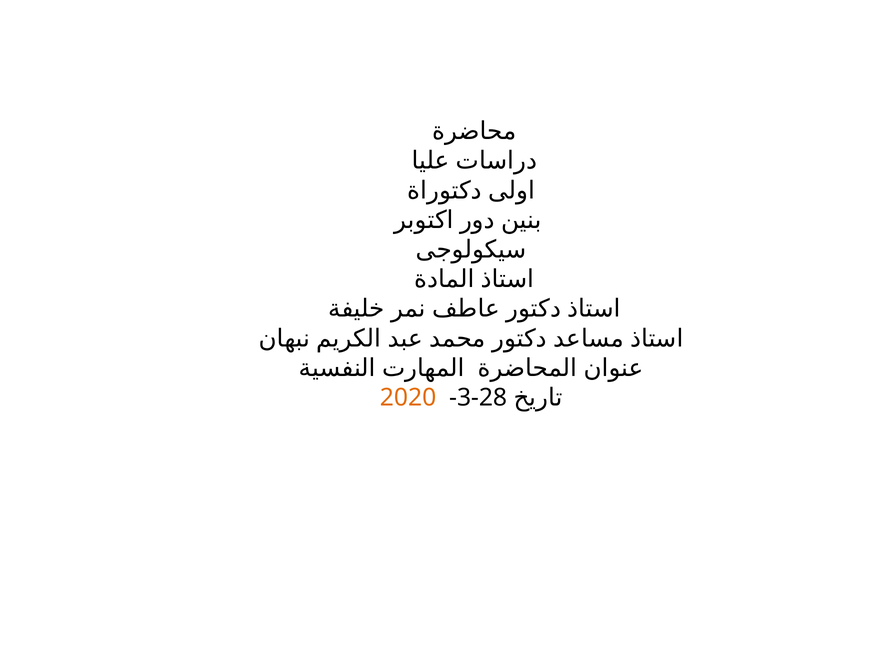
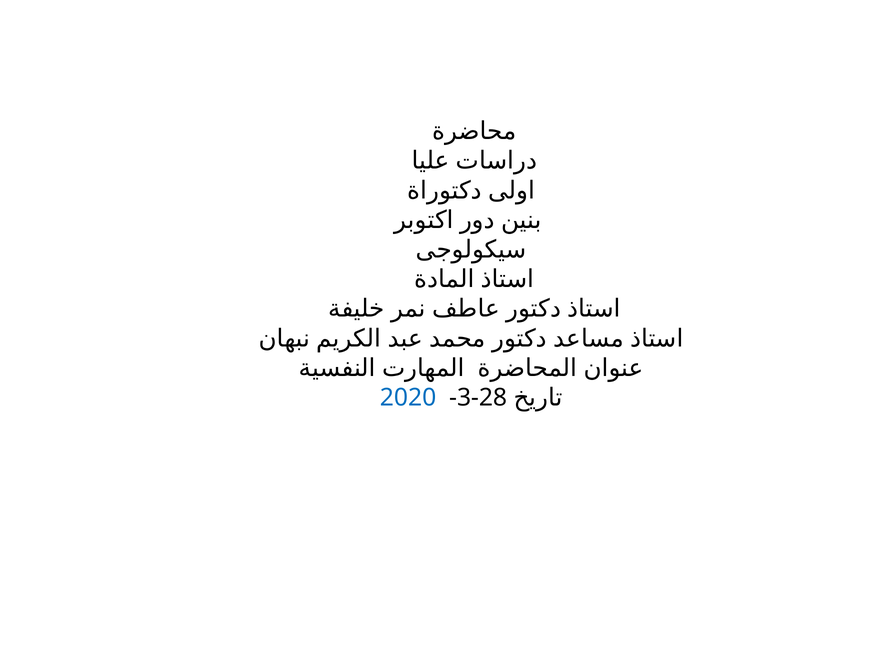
2020 colour: orange -> blue (408, 398)
